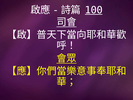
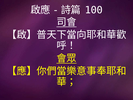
100 underline: present -> none (94, 10)
